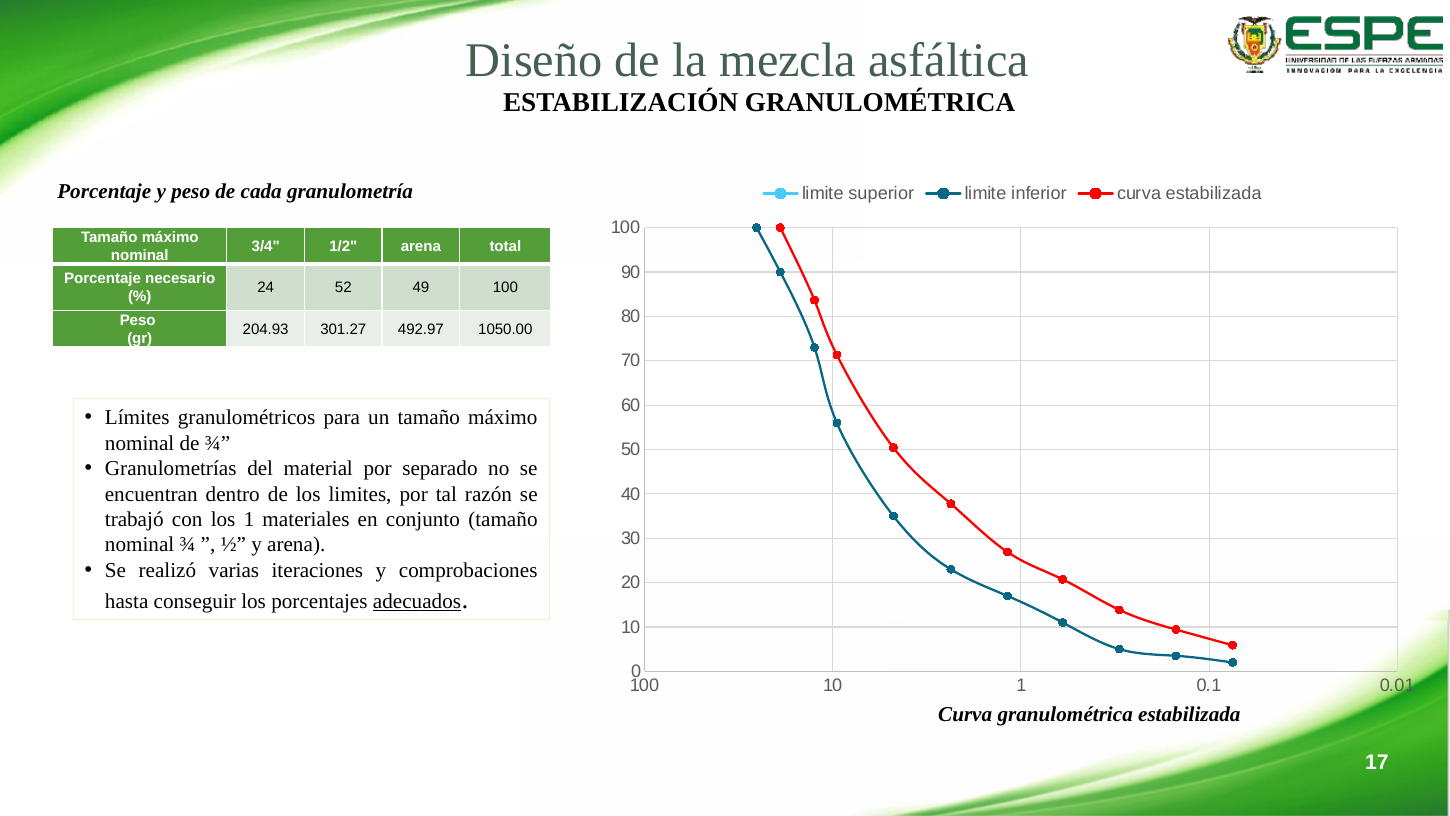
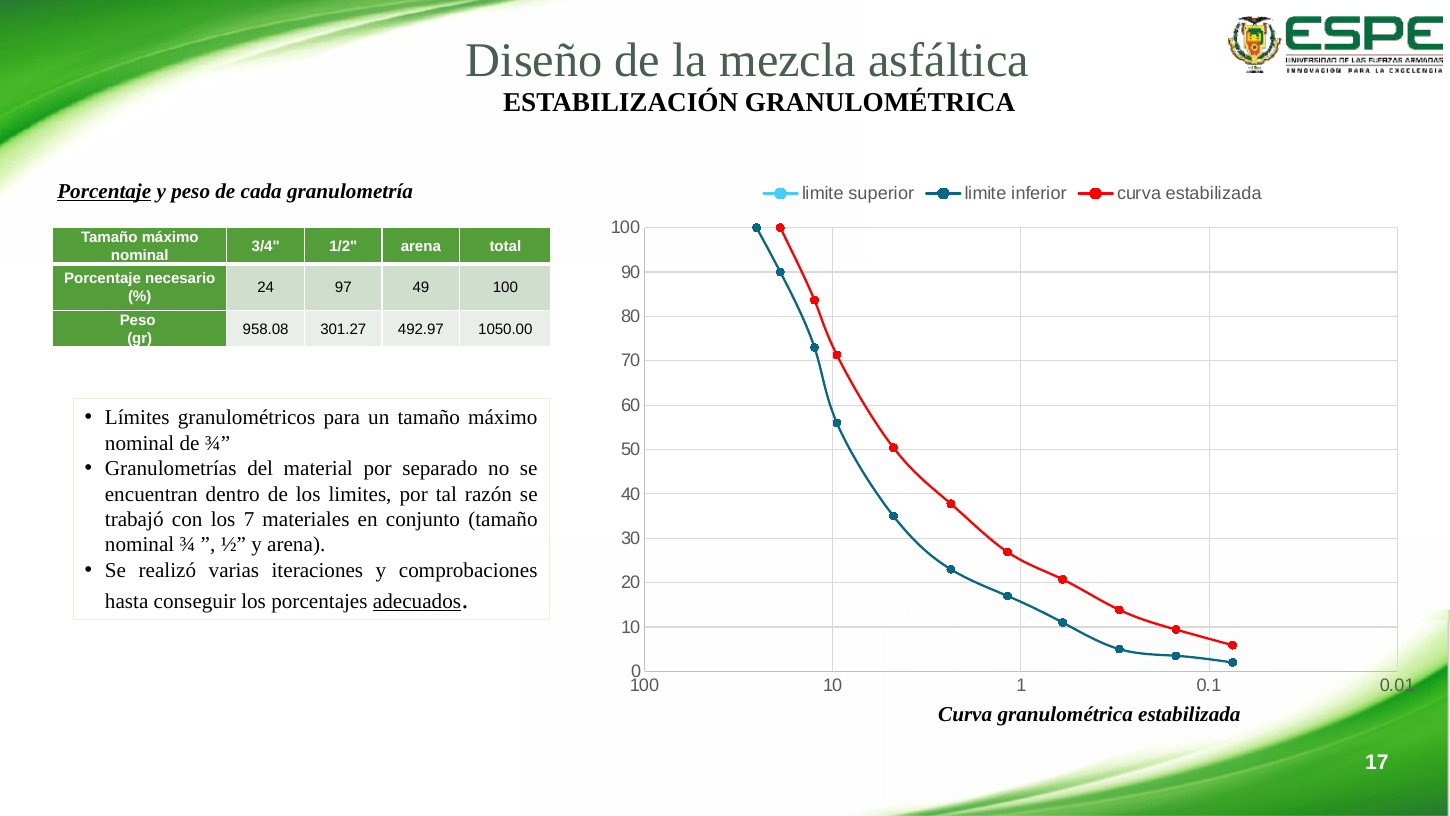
Porcentaje underline: none -> present (104, 191)
52: 52 -> 97 (343, 288)
204.93: 204.93 -> 958.08 (266, 329)
los 1: 1 -> 7 (249, 519)
